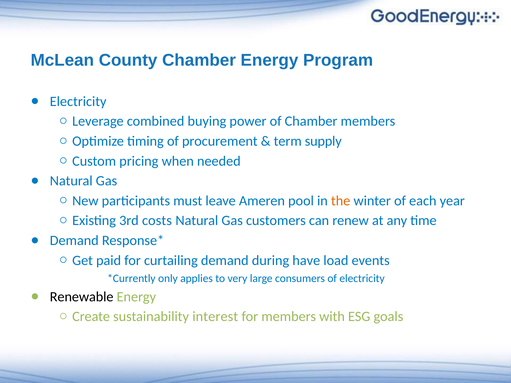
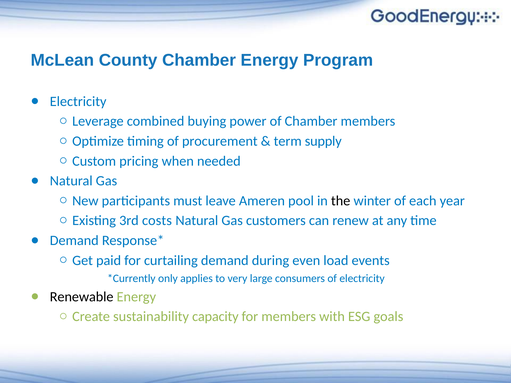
the colour: orange -> black (341, 201)
have: have -> even (306, 261)
interest: interest -> capacity (215, 317)
